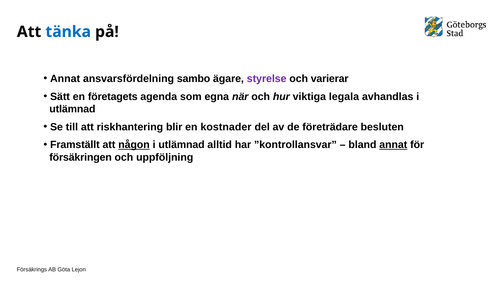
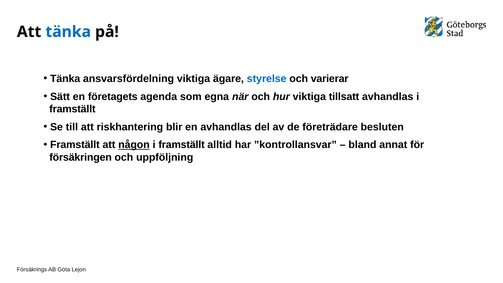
Annat: Annat -> Tänka (65, 79)
ansvarsfördelning sambo: sambo -> viktiga (193, 79)
styrelse colour: purple -> blue (267, 79)
legala: legala -> tillsatt (344, 97)
utlämnad: utlämnad -> framställt (72, 109)
en kostnader: kostnader -> avhandlas (226, 127)
utlämnad: utlämnad -> framställt (182, 145)
annat underline: present -> none (393, 145)
